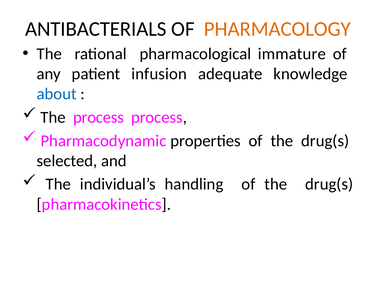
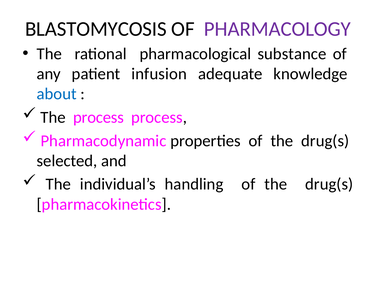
ANTIBACTERIALS: ANTIBACTERIALS -> BLASTOMYCOSIS (96, 29)
PHARMACOLOGY colour: orange -> purple (277, 29)
immature: immature -> substance (292, 54)
